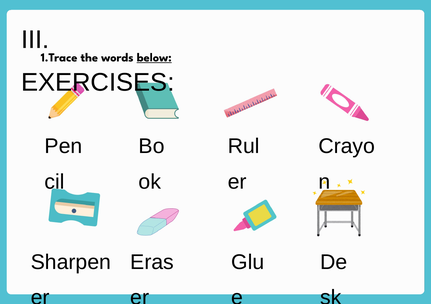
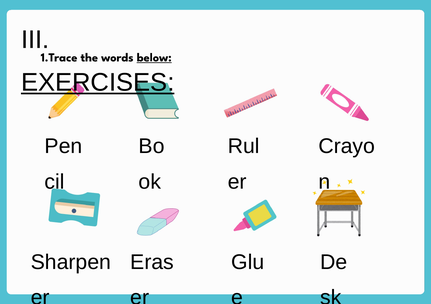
EXERCISES underline: none -> present (98, 83)
